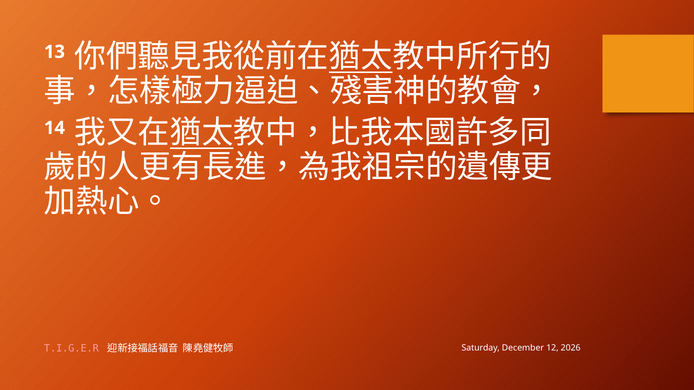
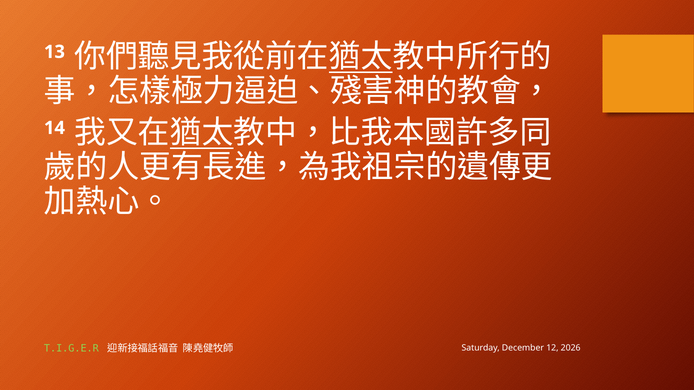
T.I.G.E.R colour: pink -> light green (71, 349)
